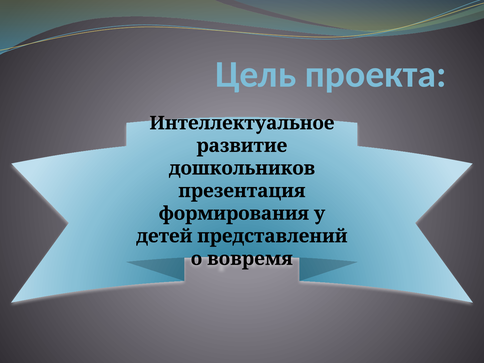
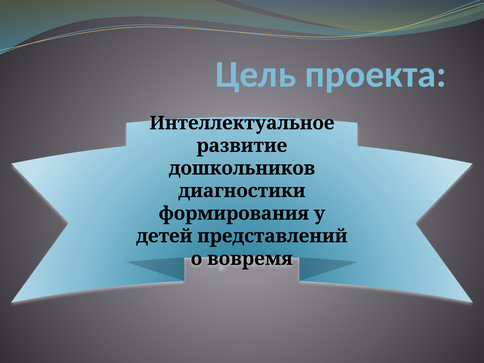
презентация: презентация -> диагностики (242, 191)
